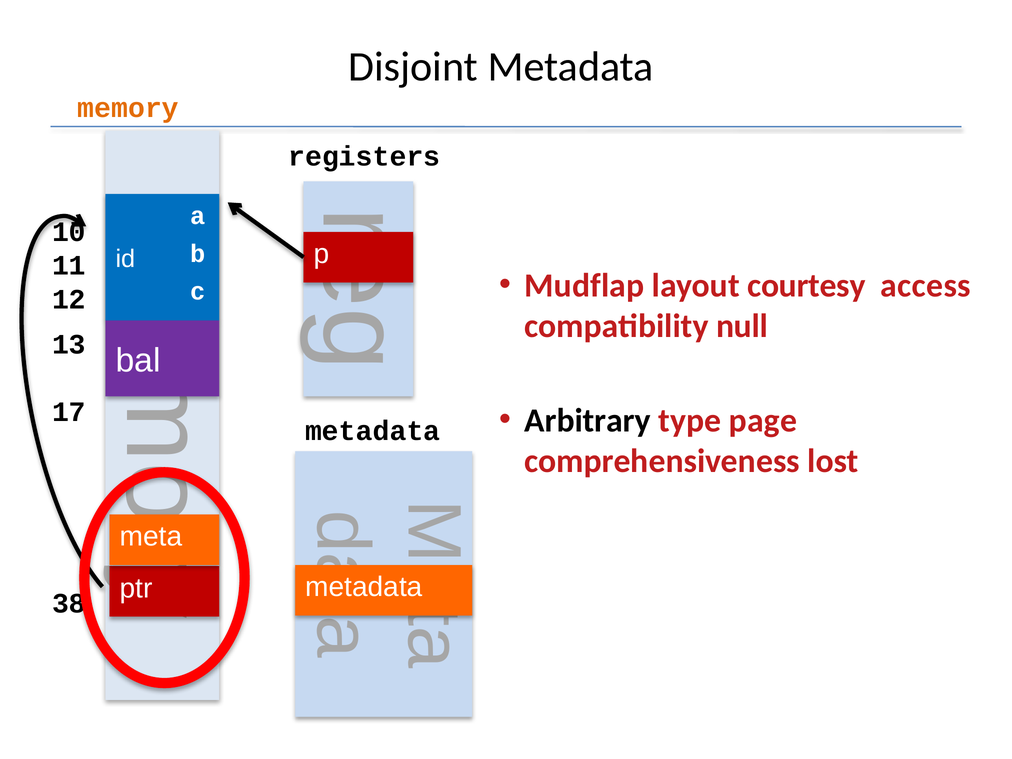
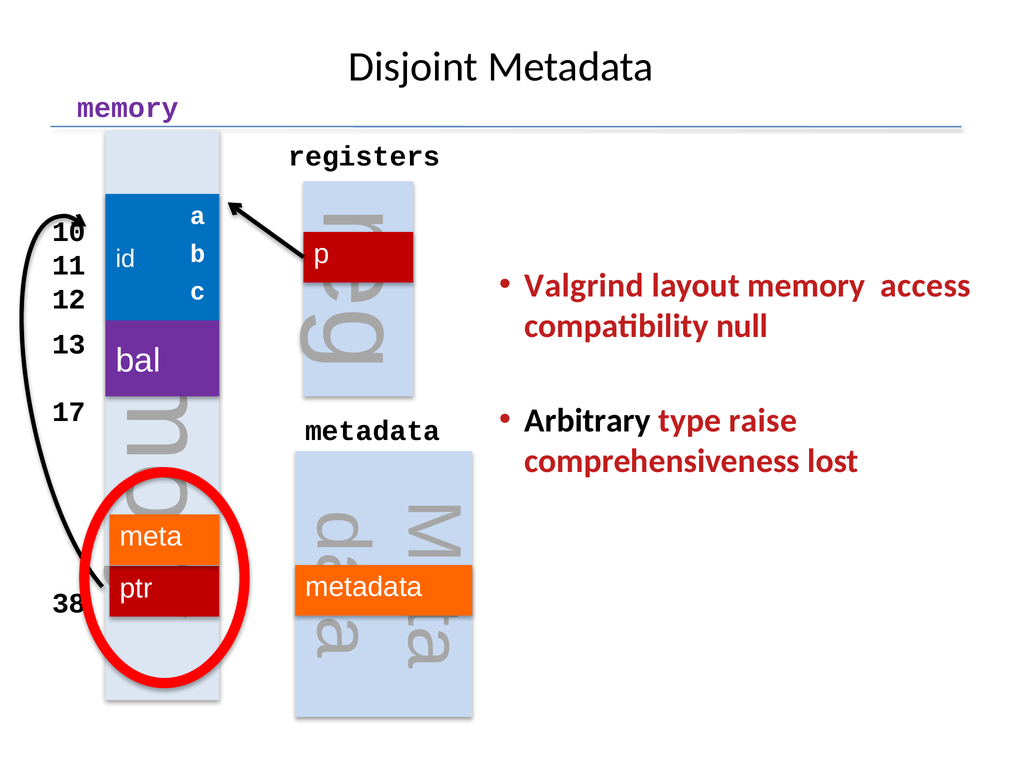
memory colour: orange -> purple (128, 108)
Mudflap: Mudflap -> Valgrind (584, 286)
layout courtesy: courtesy -> memory (806, 286)
page: page -> raise (763, 421)
